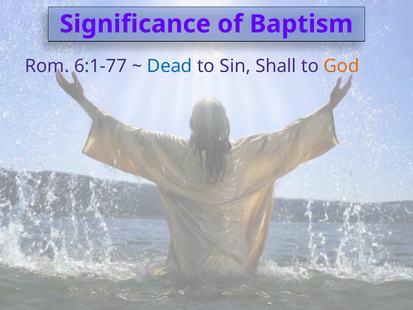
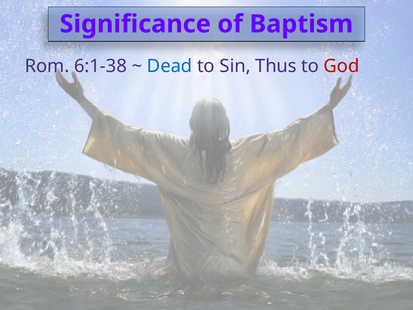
6:1-77: 6:1-77 -> 6:1-38 (100, 66)
Shall: Shall -> Thus (276, 66)
God colour: orange -> red (341, 66)
